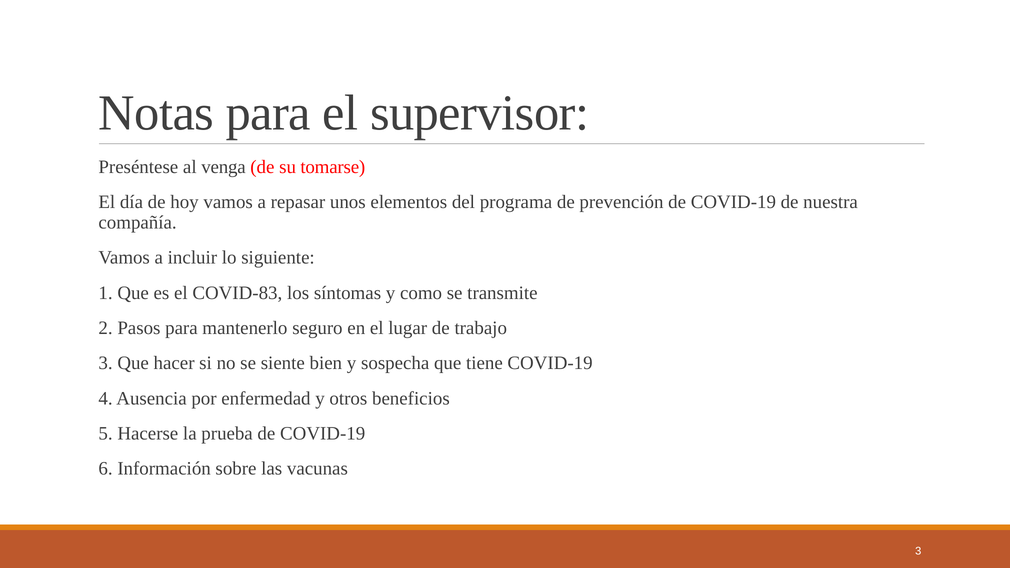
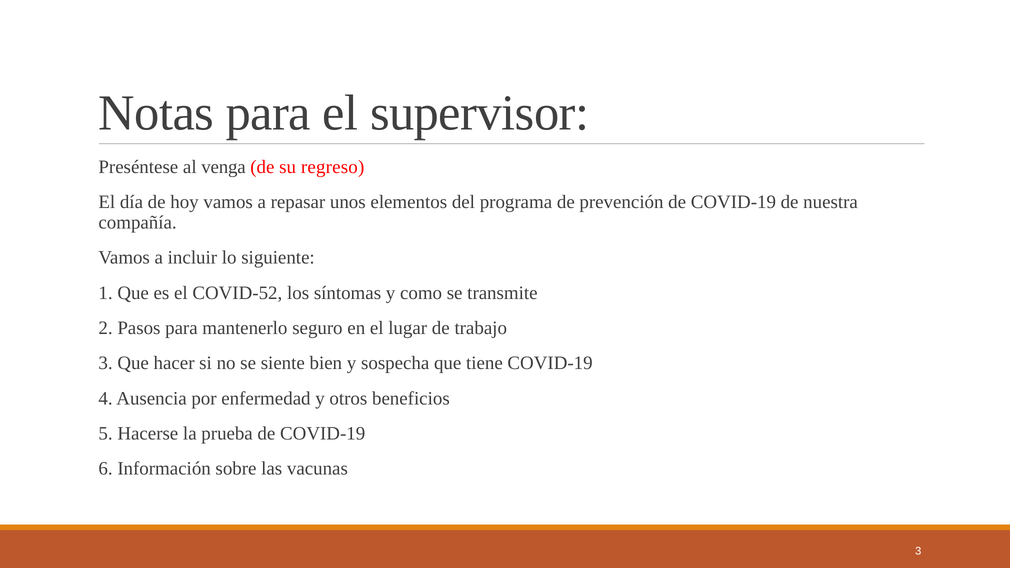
tomarse: tomarse -> regreso (333, 167)
COVID-83: COVID-83 -> COVID-52 (237, 293)
